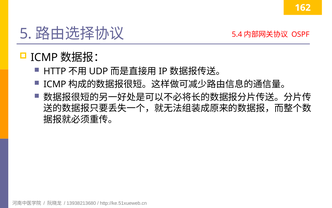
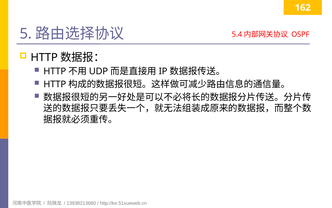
ICMP: ICMP -> HTTP (44, 57)
ICMP: ICMP -> HTTP (55, 84)
